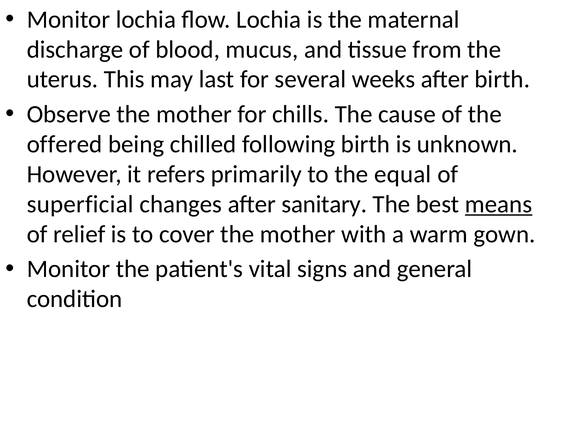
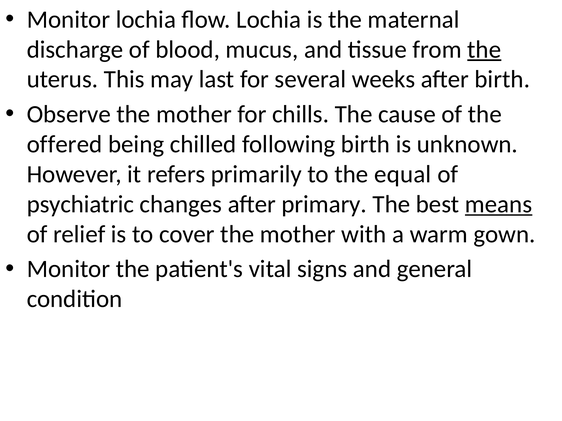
the underline: none -> present (484, 50)
superficial: superficial -> psychiatric (80, 204)
sanitary: sanitary -> primary (324, 204)
